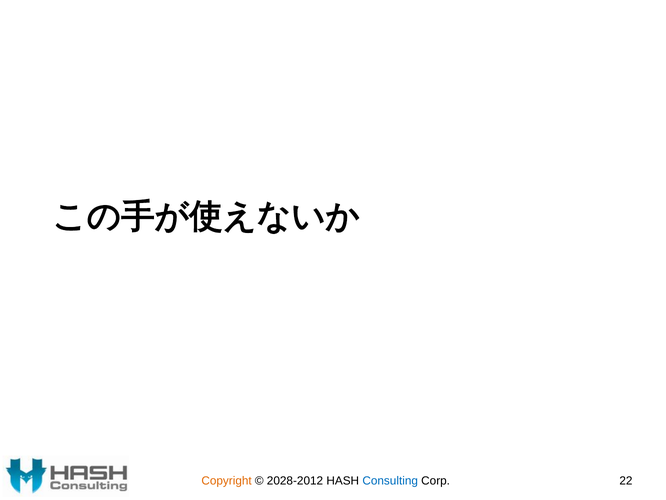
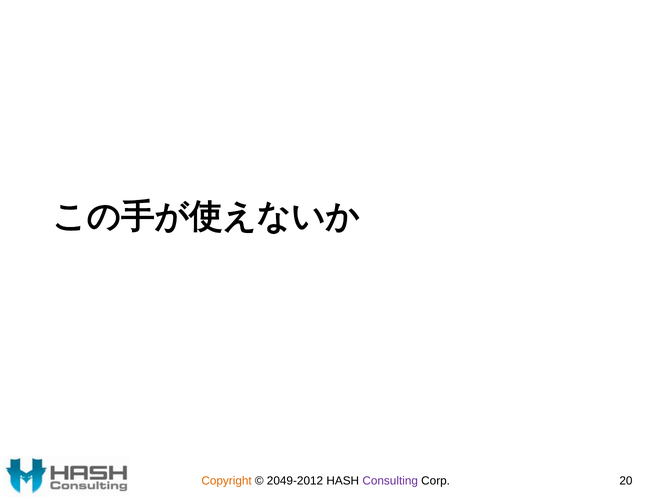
2028-2012: 2028-2012 -> 2049-2012 (295, 480)
Consulting colour: blue -> purple (390, 480)
22: 22 -> 20 (626, 480)
